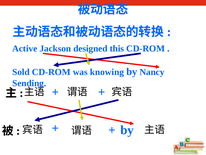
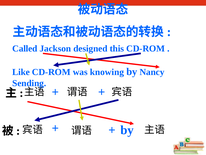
Active: Active -> Called (25, 48)
Sold: Sold -> Like (21, 72)
